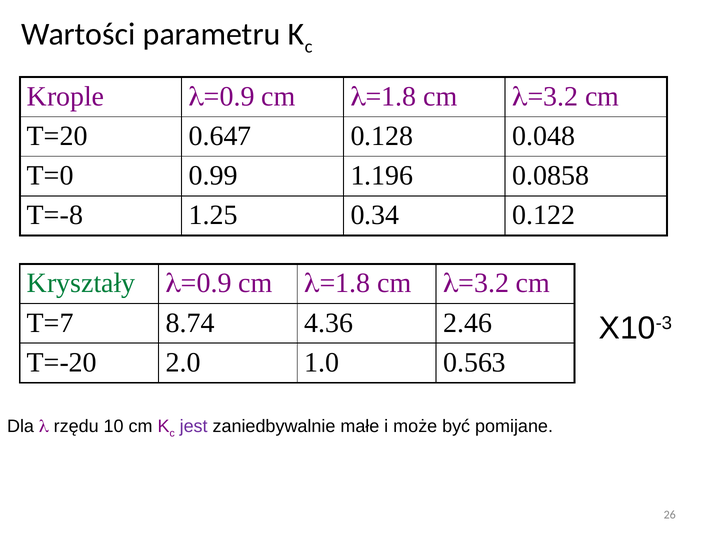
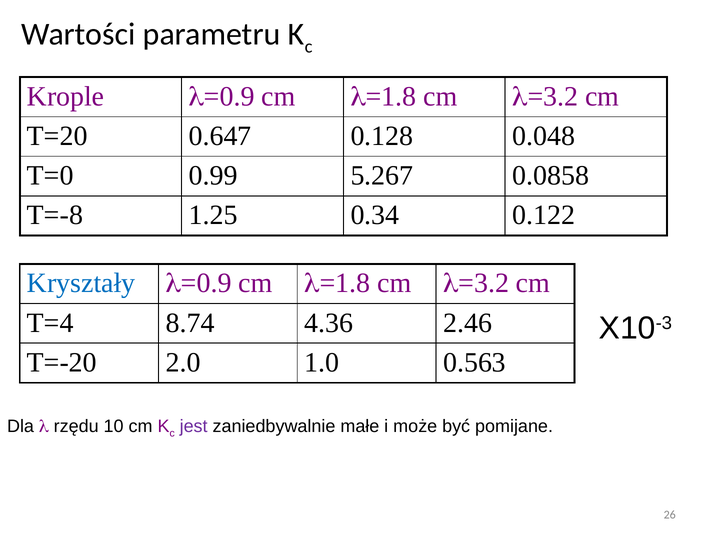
1.196: 1.196 -> 5.267 (382, 176)
Kryształy colour: green -> blue (81, 283)
T=7: T=7 -> T=4 (50, 323)
